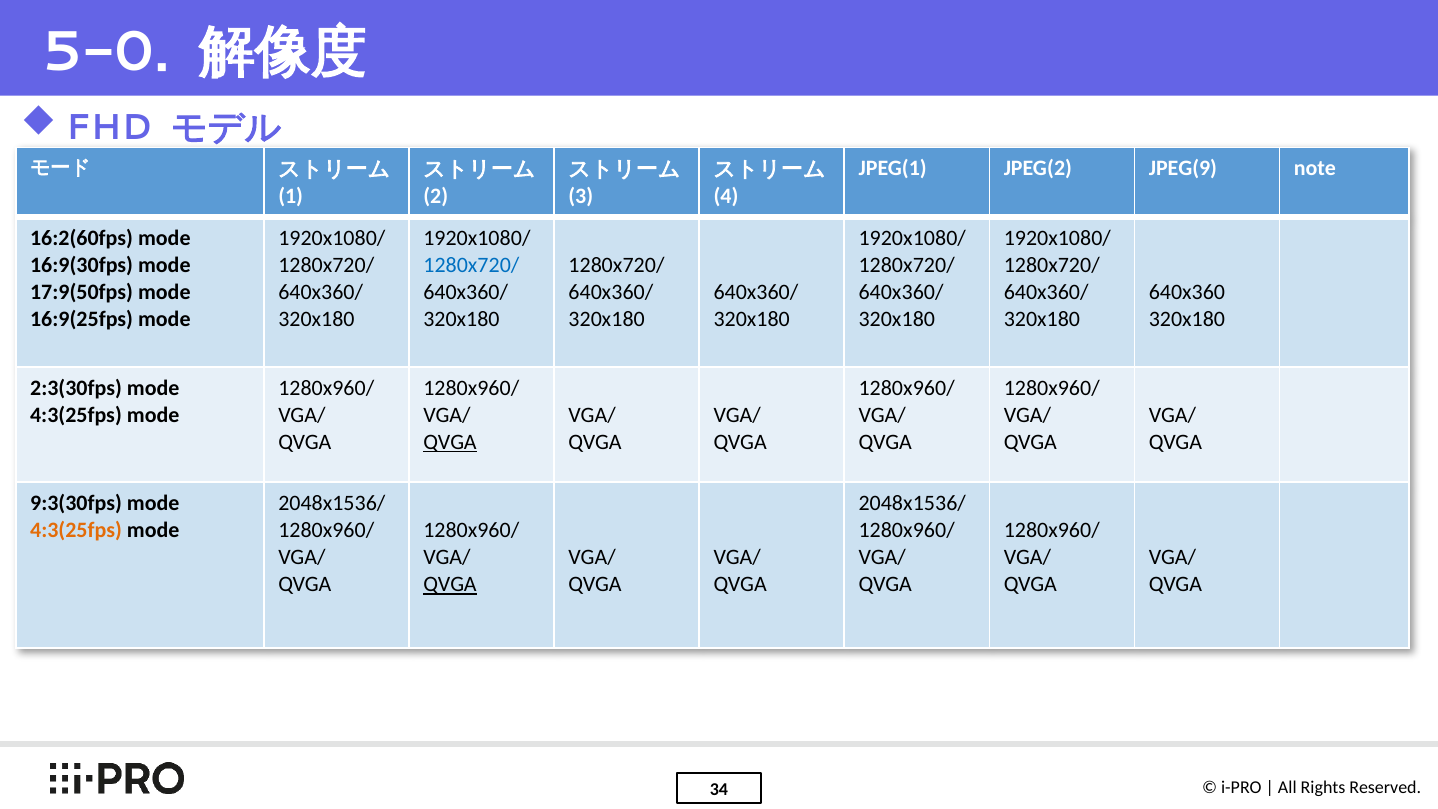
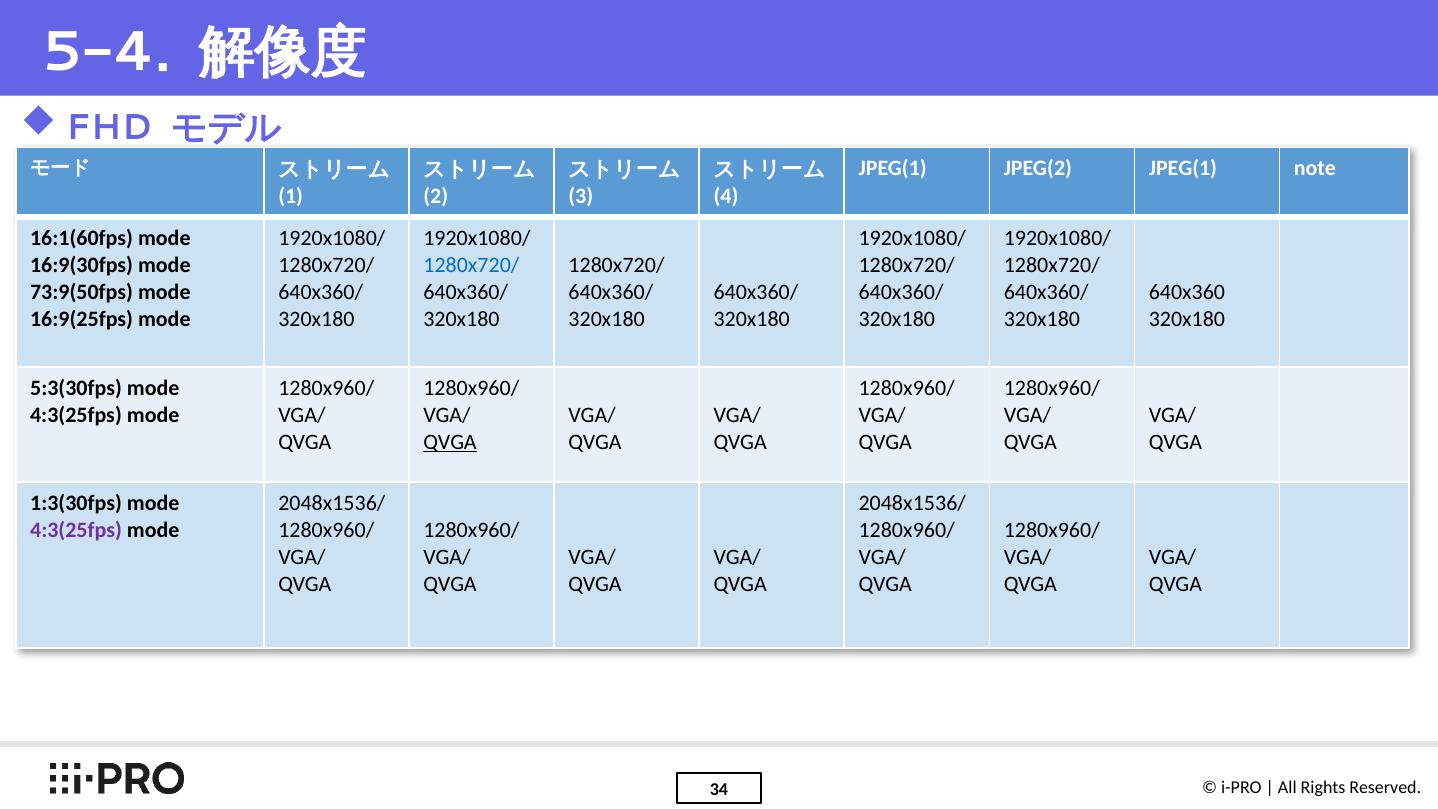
5-0: 5-0 -> 5-4 (107, 52)
JPEG(2 JPEG(9: JPEG(9 -> JPEG(1 (1183, 169)
16:2(60fps: 16:2(60fps -> 16:1(60fps (82, 238)
17:9(50fps: 17:9(50fps -> 73:9(50fps (82, 292)
2:3(30fps: 2:3(30fps -> 5:3(30fps (76, 388)
9:3(30fps: 9:3(30fps -> 1:3(30fps (76, 503)
4:3(25fps colour: orange -> purple (76, 530)
QVGA underline: present -> none (450, 584)
